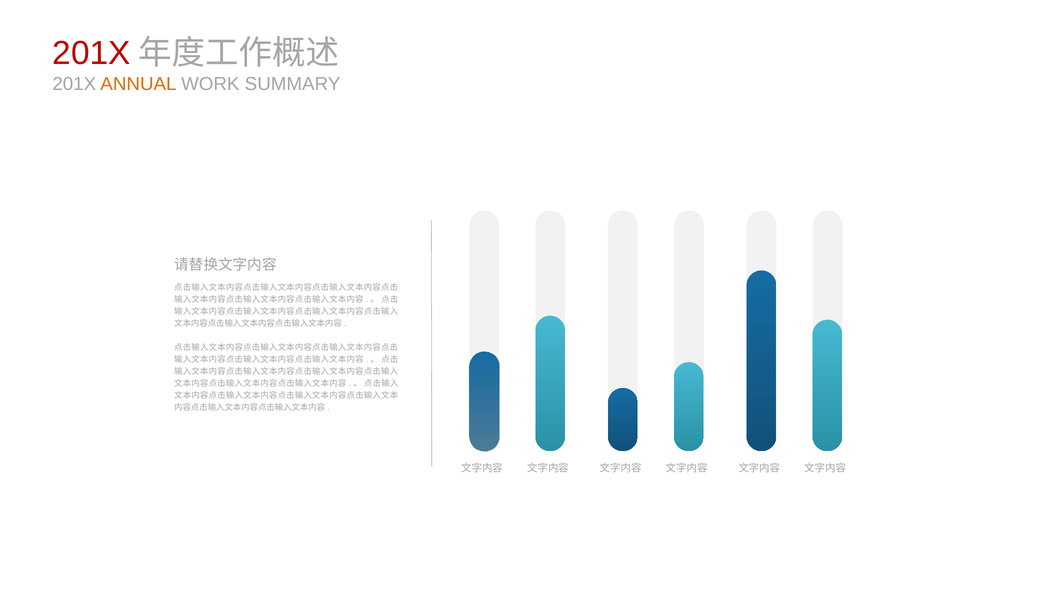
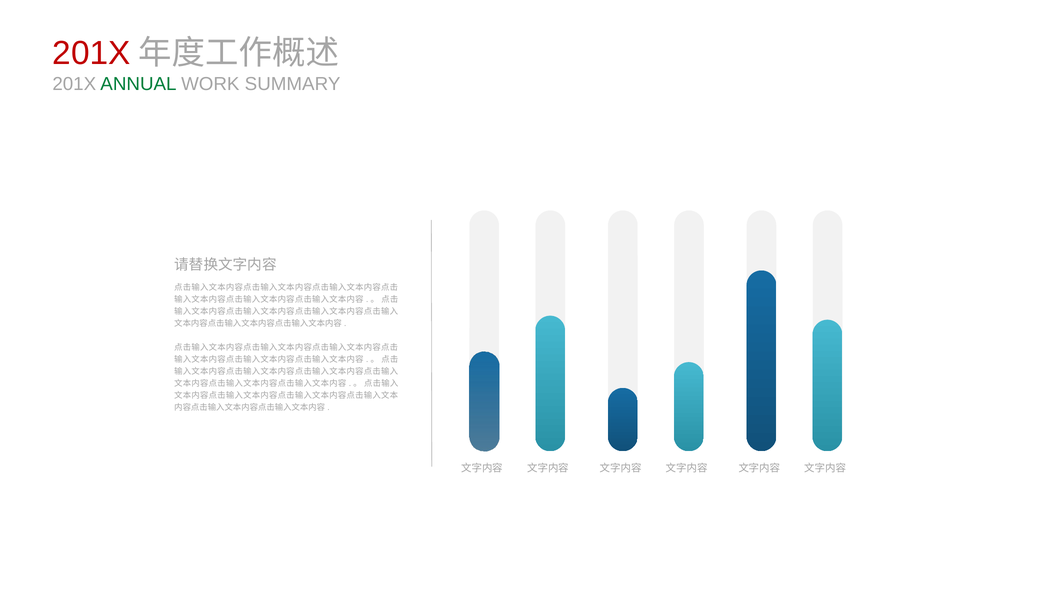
ANNUAL colour: orange -> green (138, 84)
